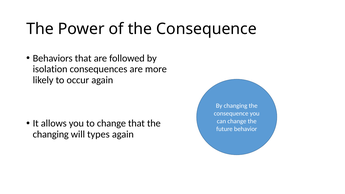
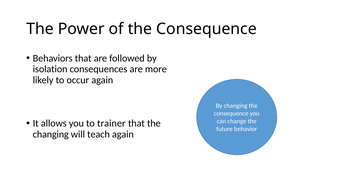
to change: change -> trainer (111, 123)
types: types -> teach (99, 134)
